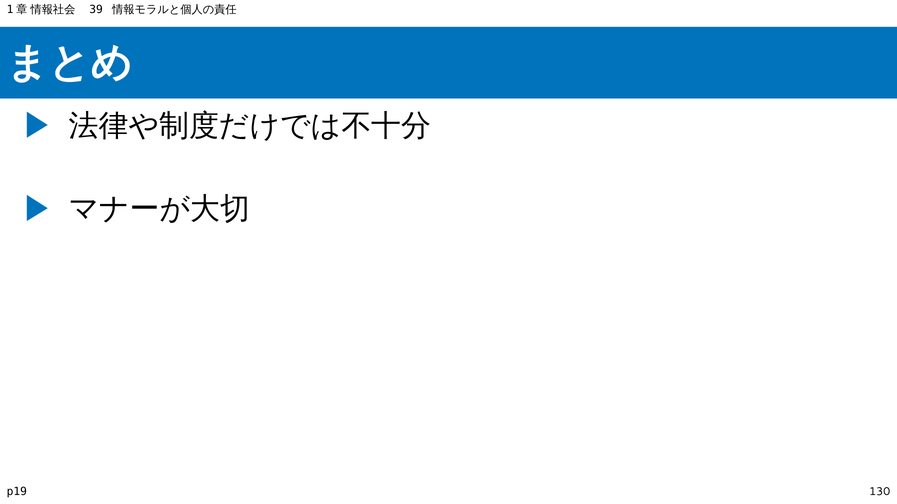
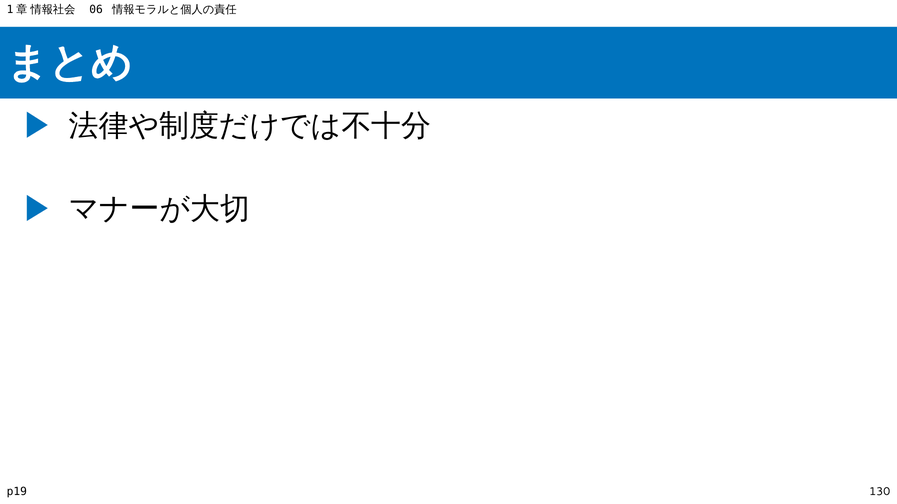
39: 39 -> 06 (96, 9)
